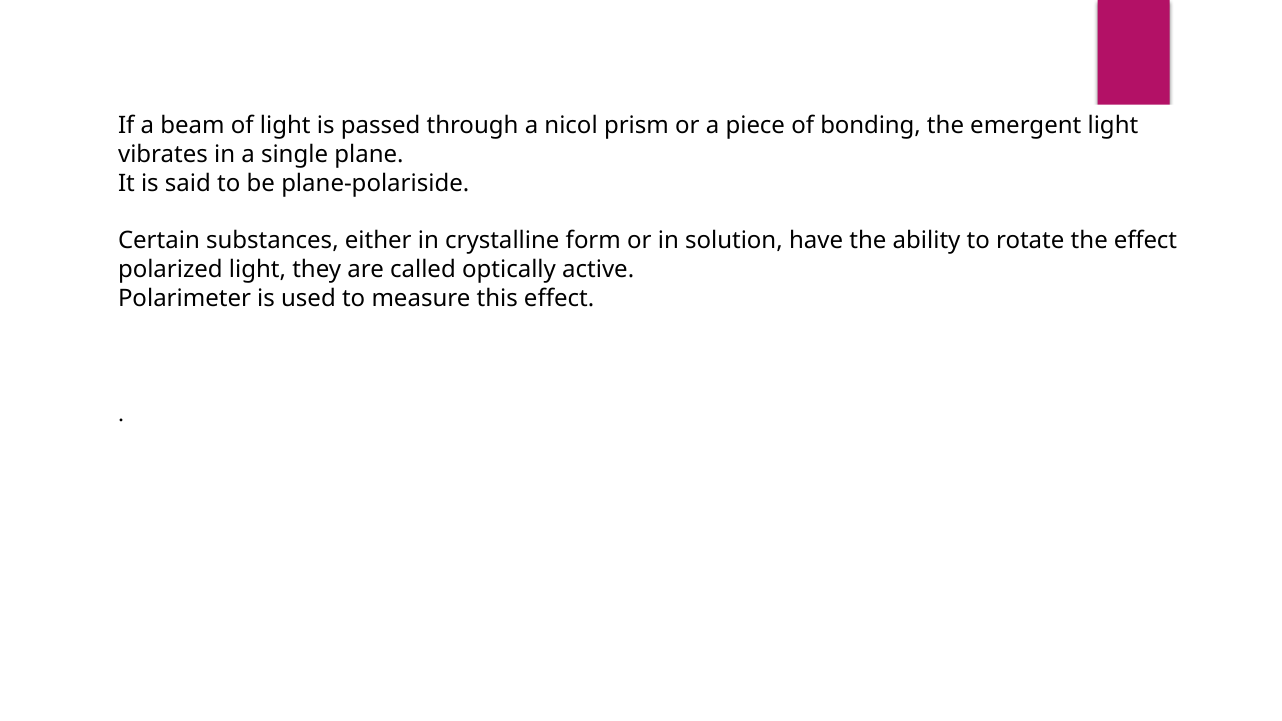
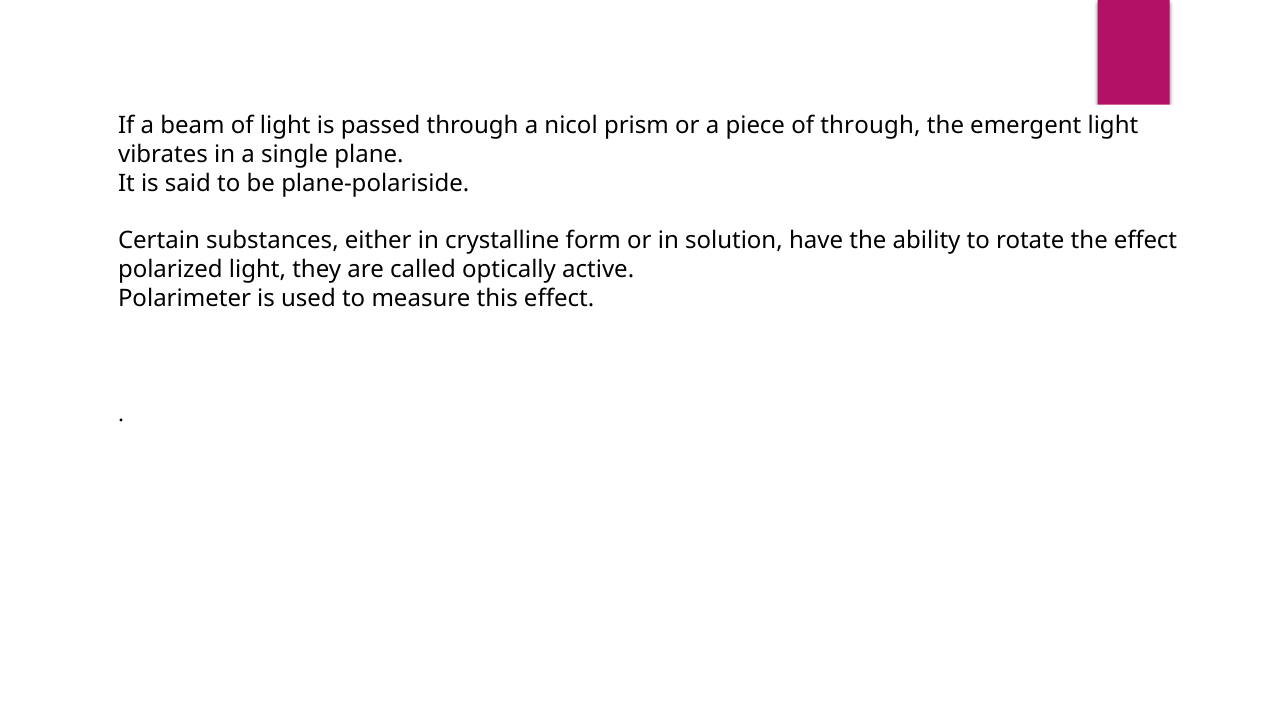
of bonding: bonding -> through (870, 126)
